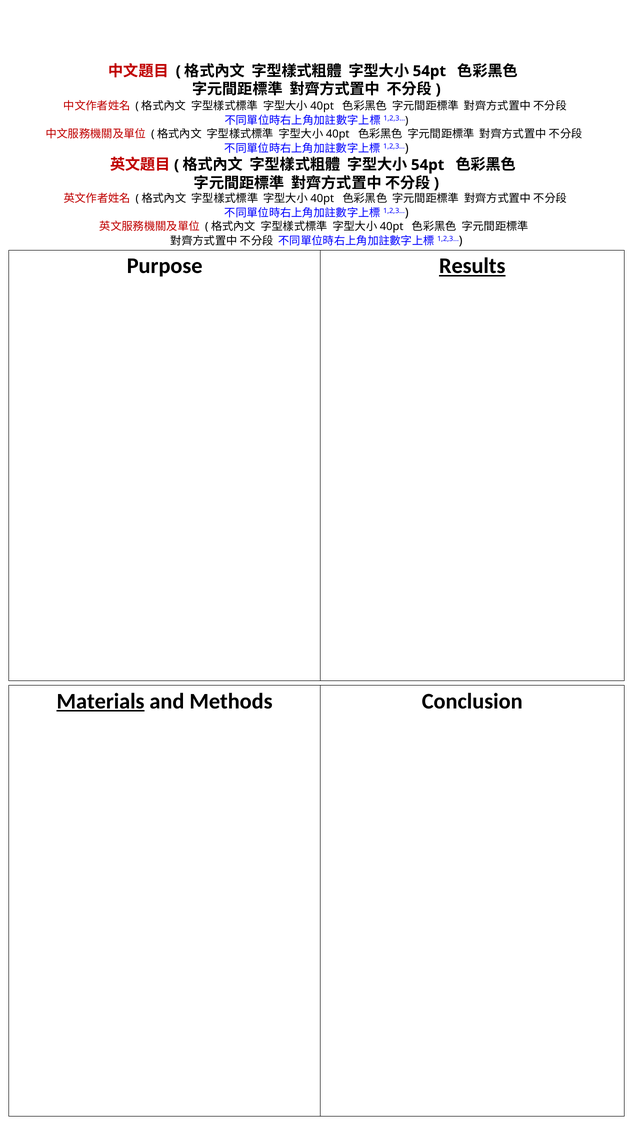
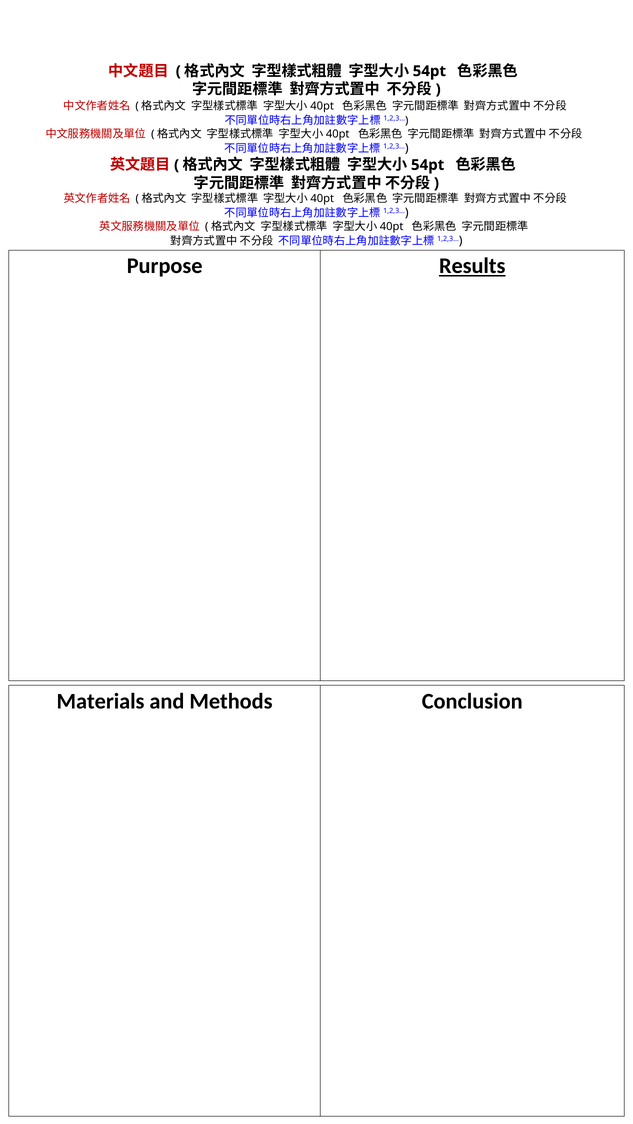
Materials underline: present -> none (101, 701)
